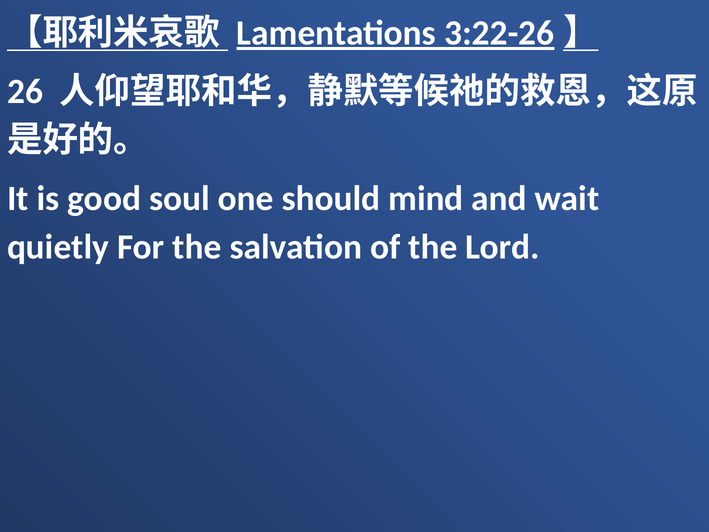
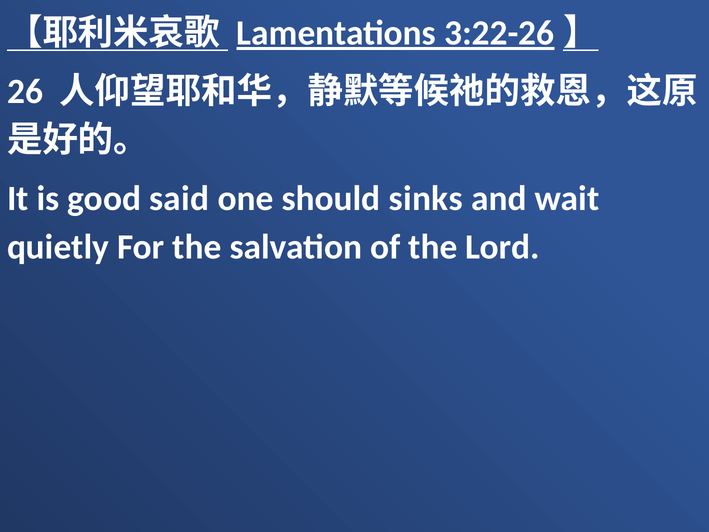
soul: soul -> said (179, 198)
mind: mind -> sinks (426, 198)
